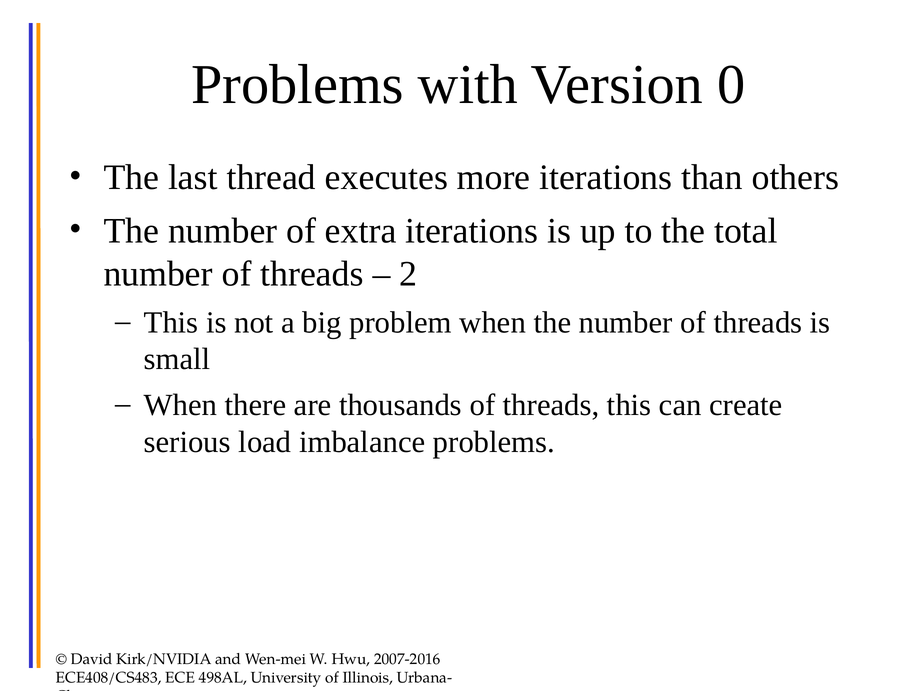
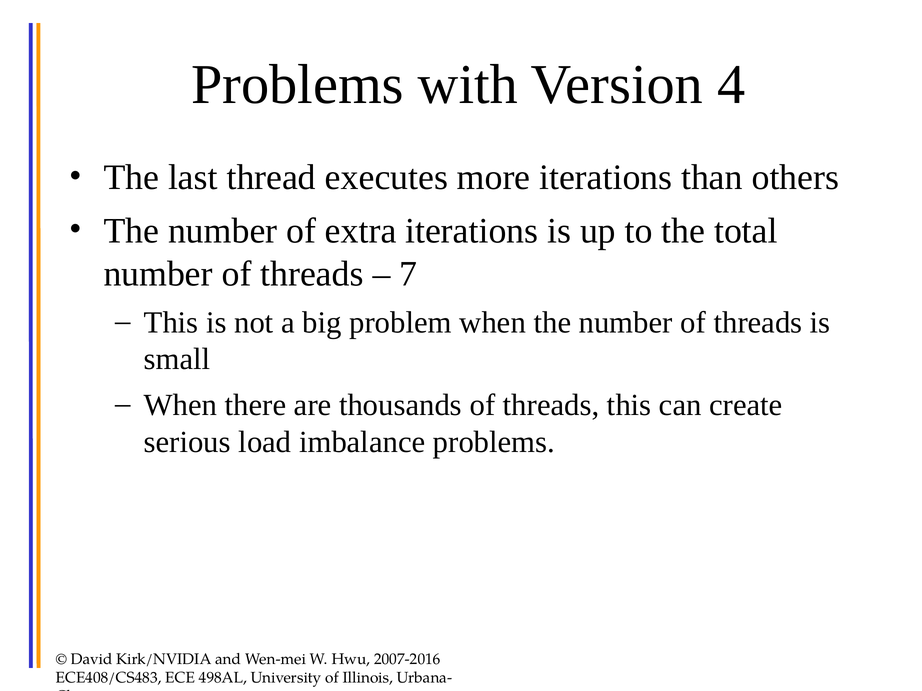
0: 0 -> 4 (731, 85)
2: 2 -> 7 (408, 274)
